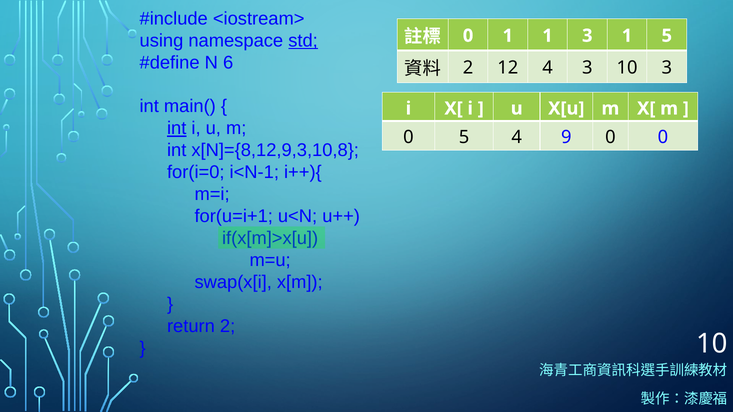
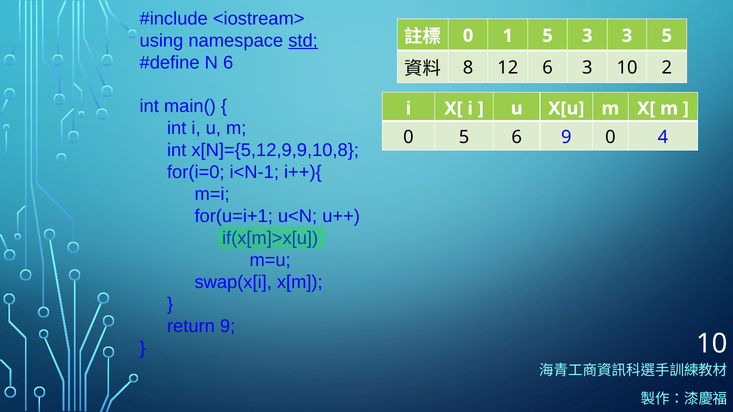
1 1: 1 -> 5 (548, 36)
3 1: 1 -> 3 (627, 36)
2: 2 -> 8 (468, 68)
12 4: 4 -> 6 (548, 68)
10 3: 3 -> 2 (667, 68)
int underline: present -> none (177, 128)
5 4: 4 -> 6 (517, 138)
0 0: 0 -> 4 (663, 138)
x[N]={8,12,9,3,10,8: x[N]={8,12,9,3,10,8 -> x[N]={5,12,9,9,10,8 (275, 150)
return 2: 2 -> 9 (228, 326)
